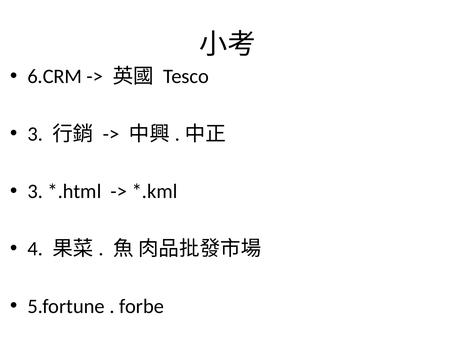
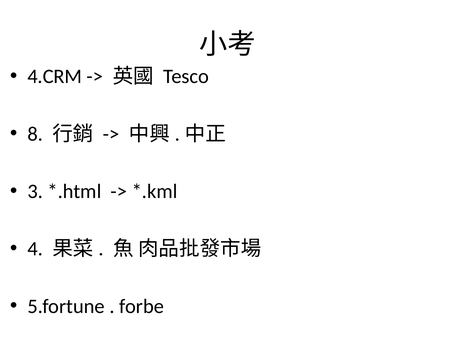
6.CRM: 6.CRM -> 4.CRM (55, 76)
3: 3 -> 8 (35, 134)
